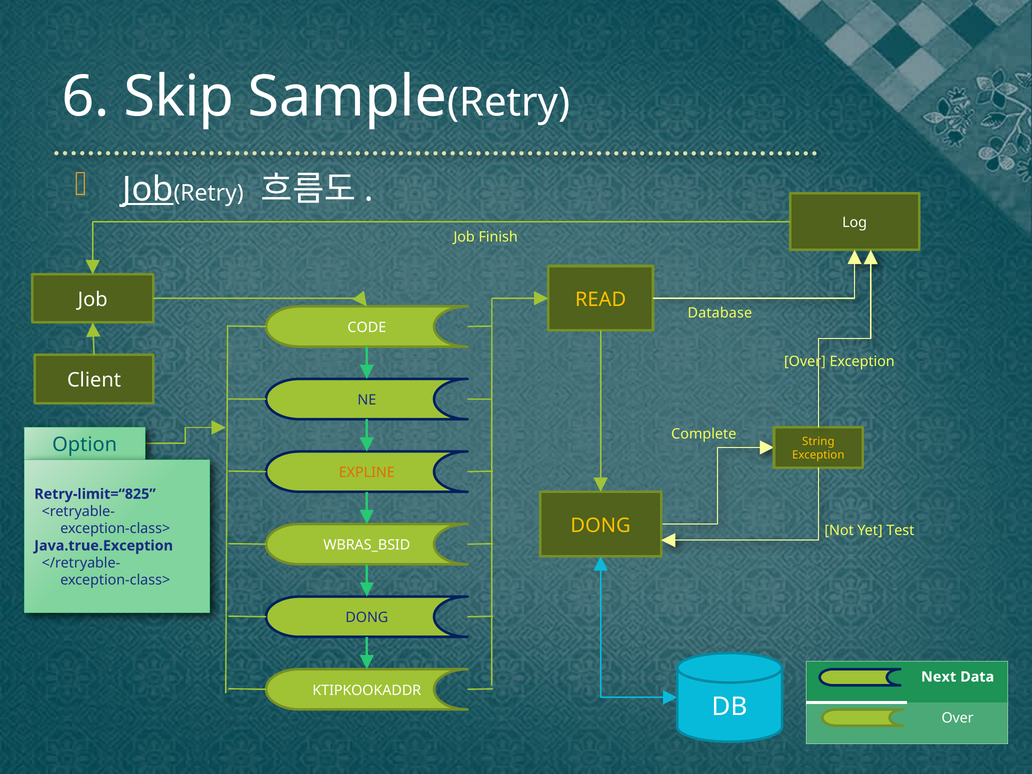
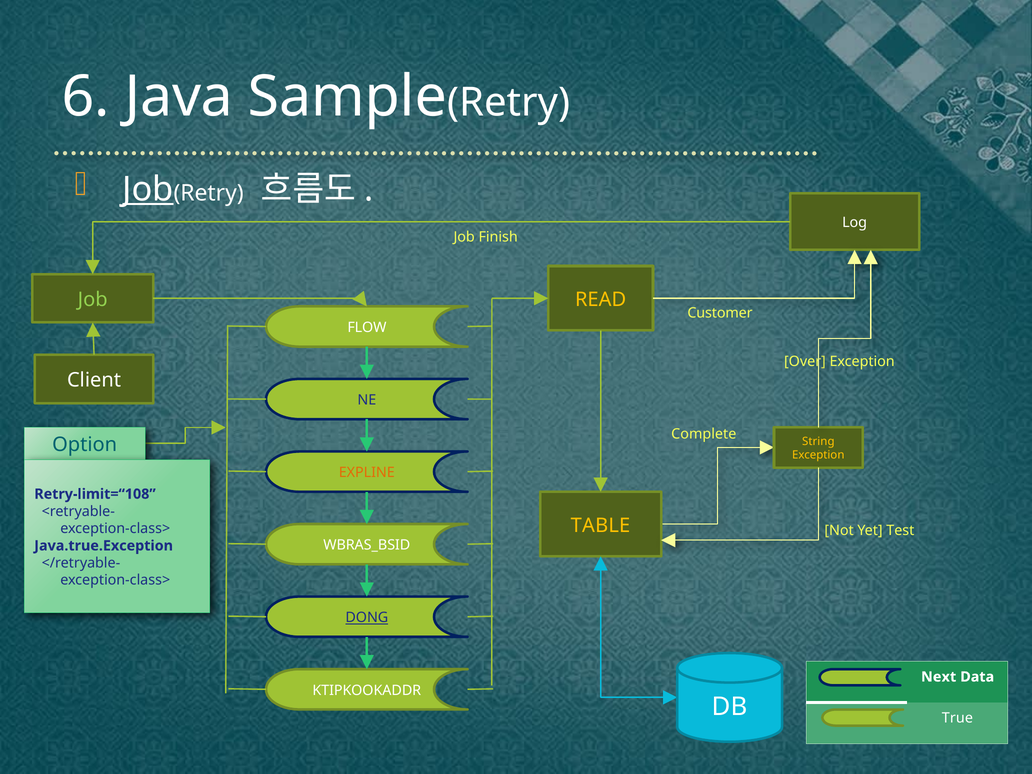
Skip: Skip -> Java (179, 97)
Job colour: white -> light green (93, 300)
Database: Database -> Customer (720, 313)
CODE: CODE -> FLOW (367, 327)
Retry-limit=“825: Retry-limit=“825 -> Retry-limit=“108 (95, 494)
DONG: DONG -> TABLE (601, 525)
DONG underline: none -> present (367, 618)
Over: Over -> True (957, 718)
